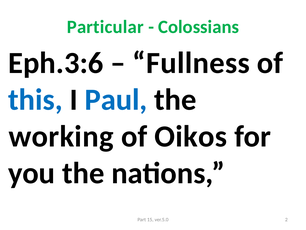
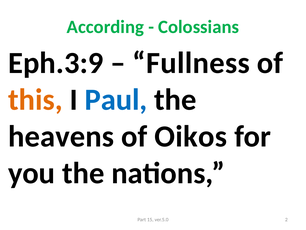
Particular: Particular -> According (105, 27)
Eph.3:6: Eph.3:6 -> Eph.3:9 (56, 63)
this colour: blue -> orange (35, 100)
working: working -> heavens (61, 136)
